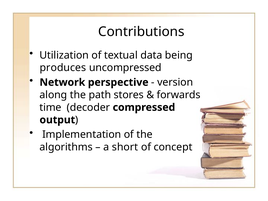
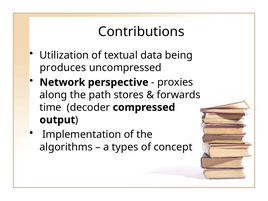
version: version -> proxies (175, 82)
short: short -> types (125, 147)
